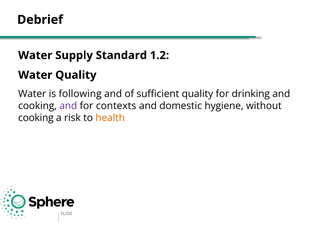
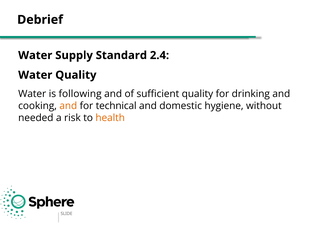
1.2: 1.2 -> 2.4 (160, 55)
and colour: purple -> orange (68, 106)
contexts: contexts -> technical (116, 106)
cooking: cooking -> needed (36, 118)
